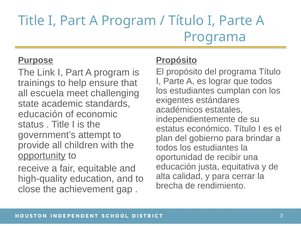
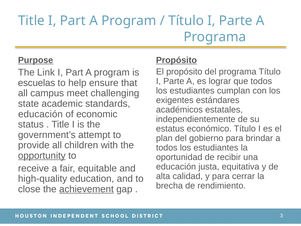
trainings: trainings -> escuelas (37, 83)
escuela: escuela -> campus (47, 93)
achievement underline: none -> present (86, 189)
